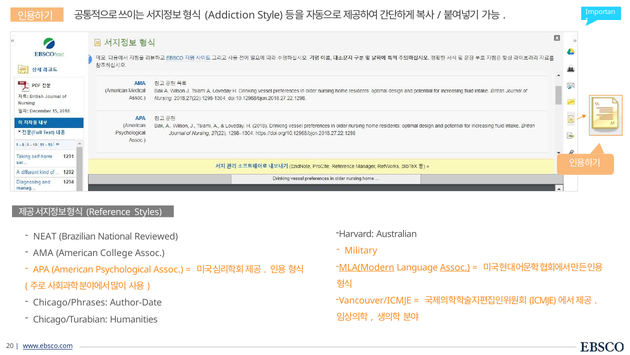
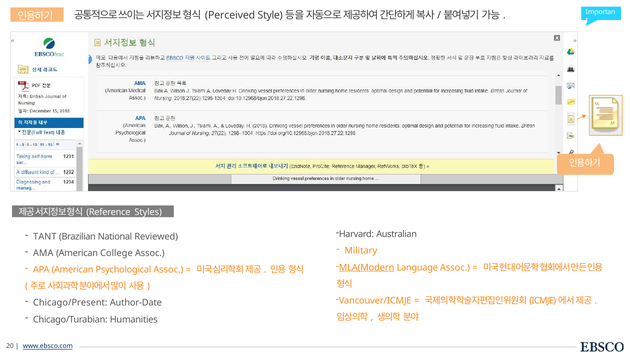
Addiction: Addiction -> Perceived (230, 15)
NEAT: NEAT -> TANT (45, 236)
Assoc underline: present -> none (455, 267)
Chicago/Phrases: Chicago/Phrases -> Chicago/Present (70, 302)
